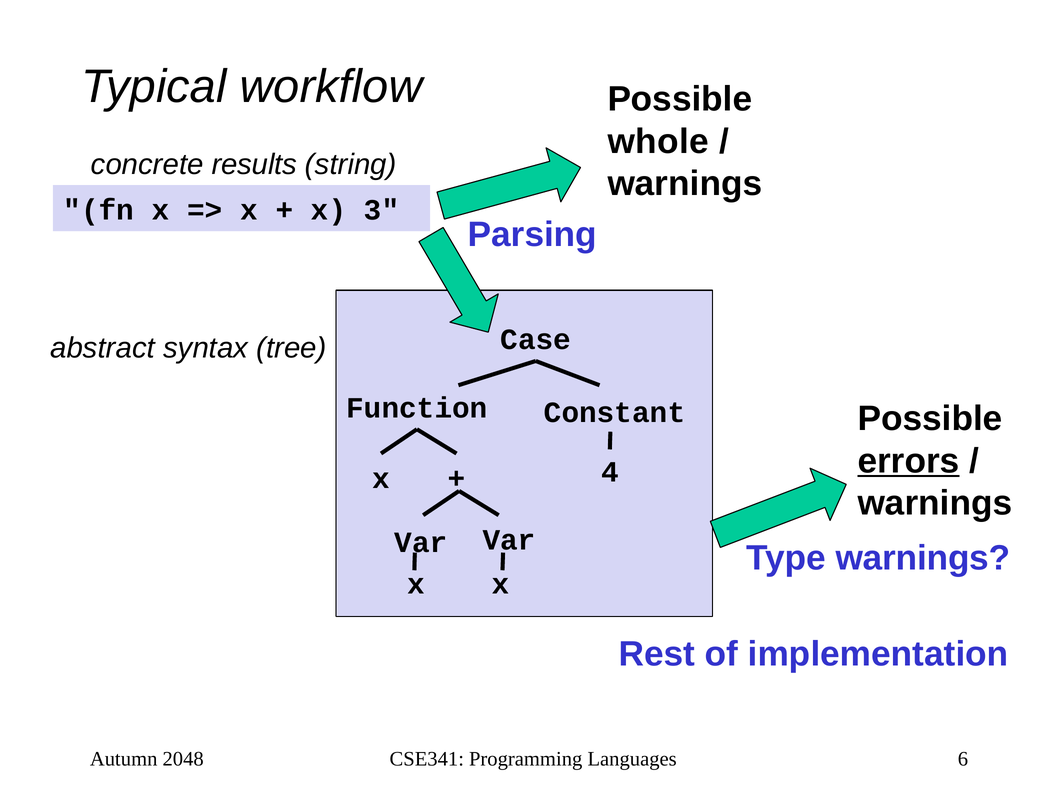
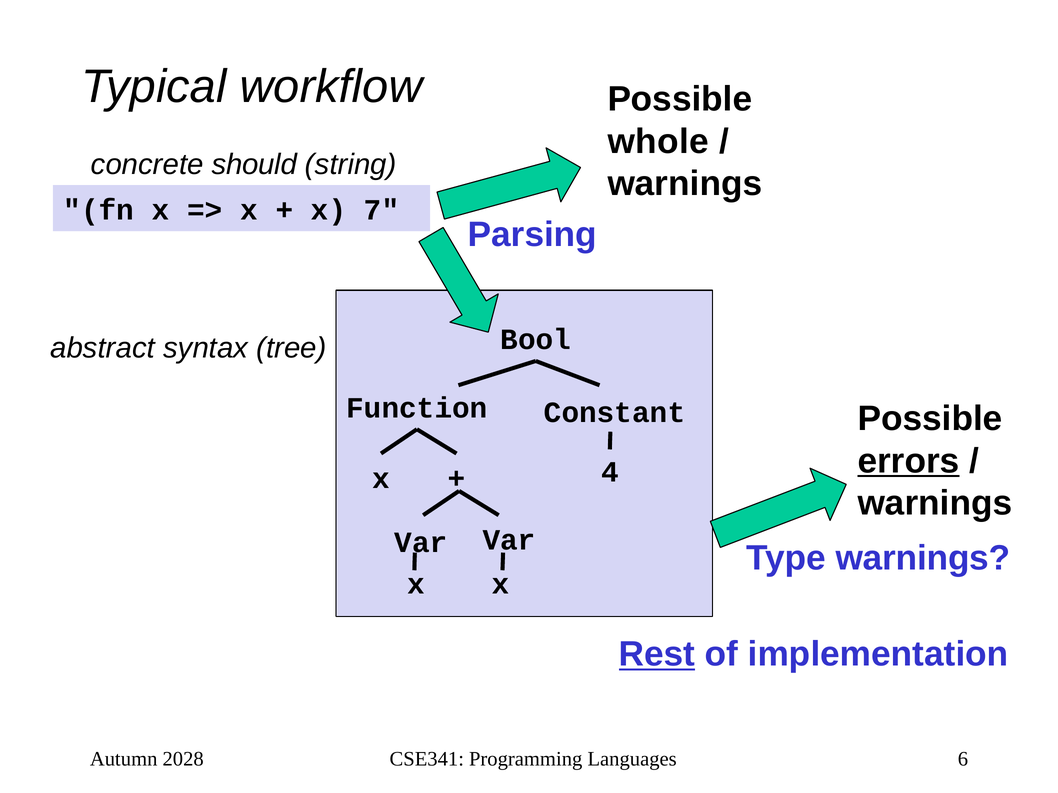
results: results -> should (254, 165)
3: 3 -> 7 (382, 210)
Case: Case -> Bool (536, 340)
Rest underline: none -> present (657, 655)
2048: 2048 -> 2028 (183, 760)
